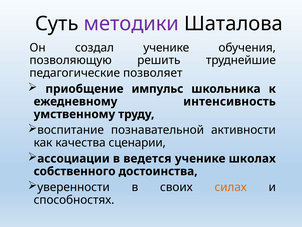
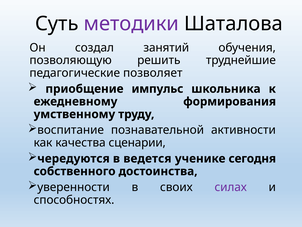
создал ученике: ученике -> занятий (166, 48)
интенсивность: интенсивность -> формирования (230, 101)
ассоциации: ассоциации -> чередуются (73, 158)
школах: школах -> сегодня (252, 158)
силах colour: orange -> purple (231, 187)
